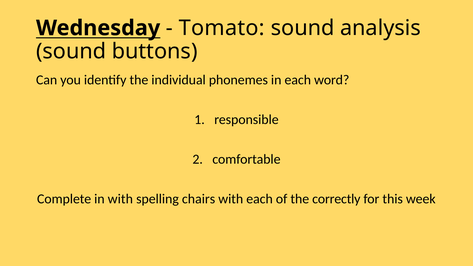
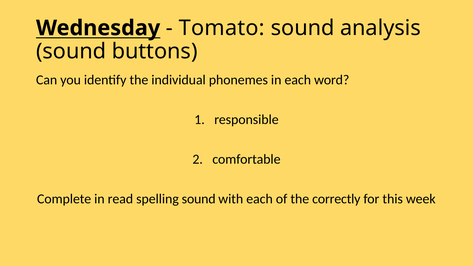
in with: with -> read (120, 199)
spelling chairs: chairs -> sound (199, 199)
